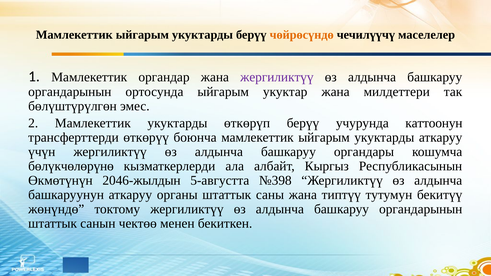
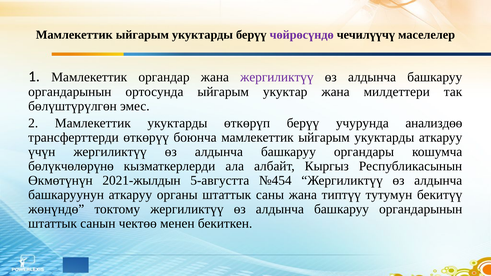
чөйрөсүндө colour: orange -> purple (302, 35)
каттоонун: каттоонун -> анализдөө (434, 123)
2046-жылдын: 2046-жылдын -> 2021-жылдын (142, 180)
№398: №398 -> №454 (275, 180)
